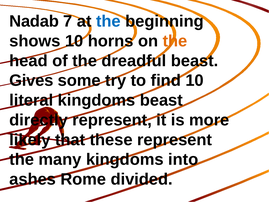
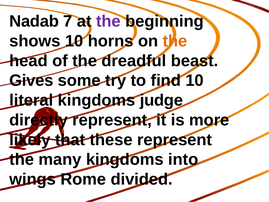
the colour: blue -> purple (108, 21)
kingdoms beast: beast -> judge (161, 100)
ashes: ashes -> wings (33, 179)
